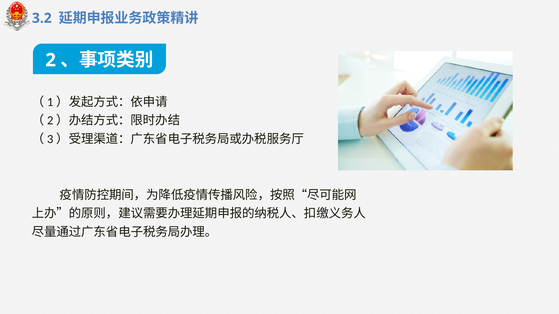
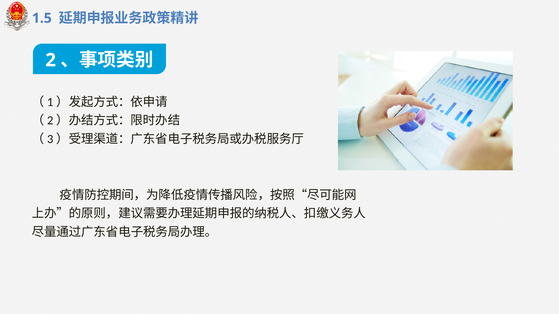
3.2: 3.2 -> 1.5 (42, 18)
